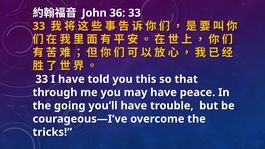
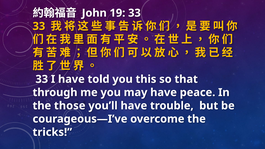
36: 36 -> 19 (117, 13)
going: going -> those (70, 106)
